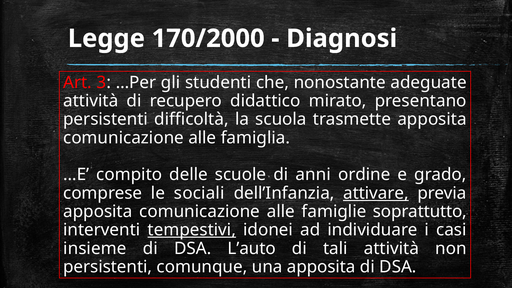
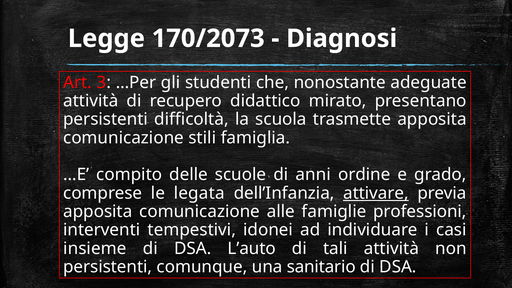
170/2000: 170/2000 -> 170/2073 (208, 38)
alle: alle -> stili (202, 138)
sociali: sociali -> legata (199, 193)
soprattutto: soprattutto -> professioni (420, 212)
tempestivi underline: present -> none (192, 230)
una apposita: apposita -> sanitario (321, 267)
